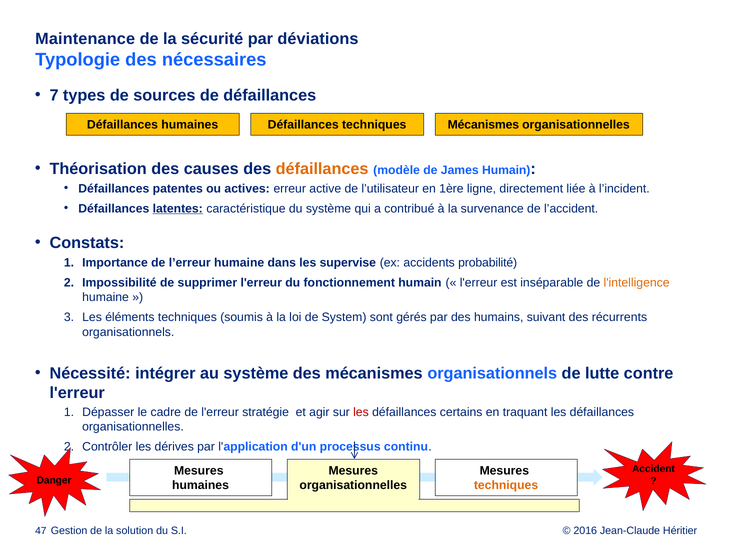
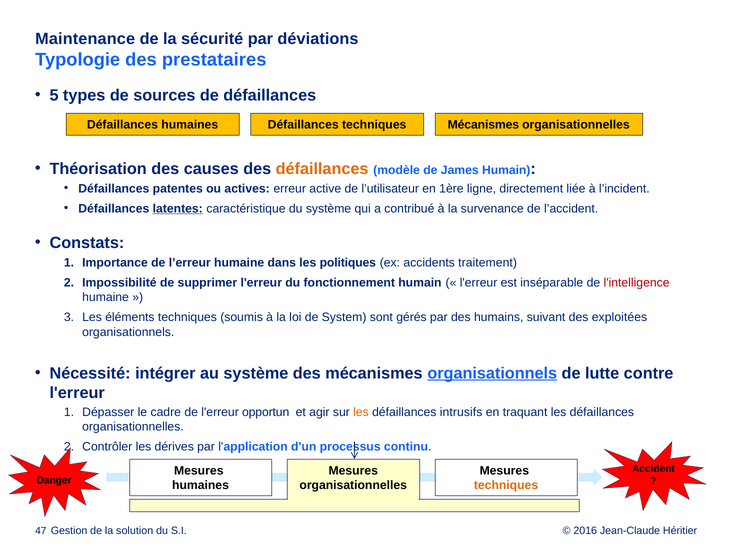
nécessaires: nécessaires -> prestataires (214, 60)
7: 7 -> 5 (54, 95)
supervise: supervise -> politiques (348, 263)
probabilité: probabilité -> traitement (488, 263)
l'intelligence colour: orange -> red (637, 283)
récurrents: récurrents -> exploitées (619, 317)
organisationnels underline: none -> present (492, 373)
stratégie: stratégie -> opportun (266, 412)
les colour: red -> orange (361, 412)
certains: certains -> intrusifs (461, 412)
